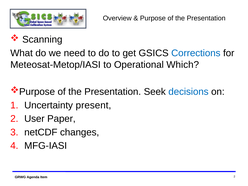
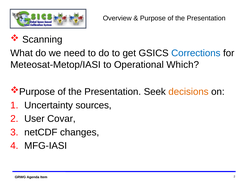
decisions colour: blue -> orange (188, 92)
present: present -> sources (94, 105)
Paper: Paper -> Covar (61, 119)
